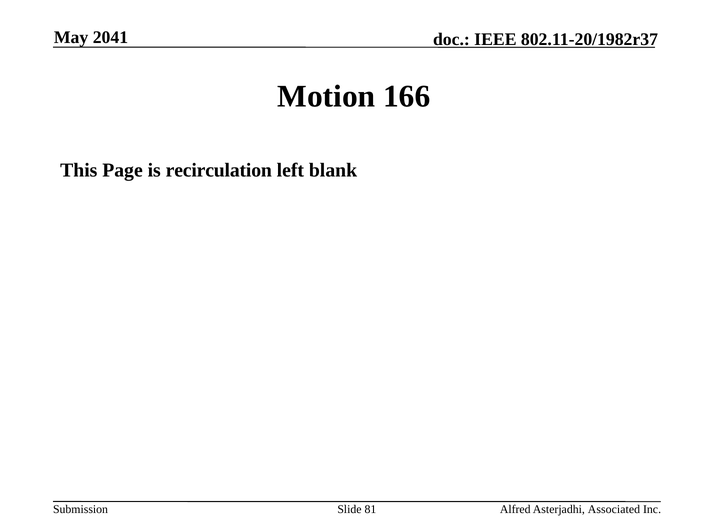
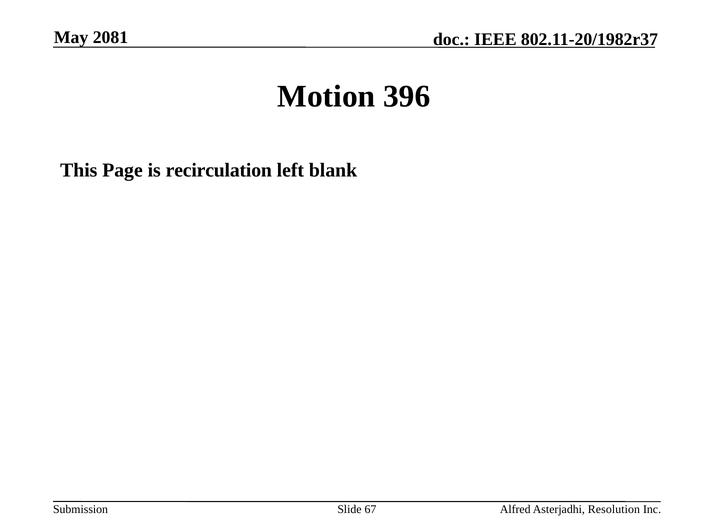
2041: 2041 -> 2081 (110, 38)
166: 166 -> 396 (407, 97)
81: 81 -> 67 (370, 509)
Associated: Associated -> Resolution (614, 509)
